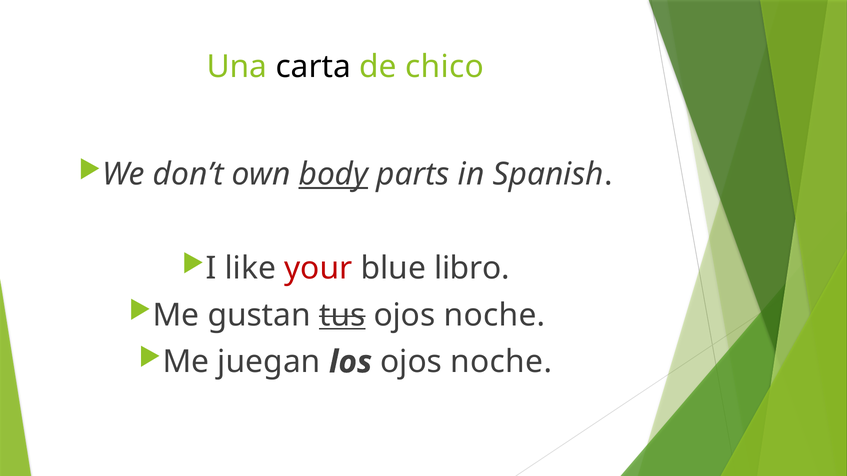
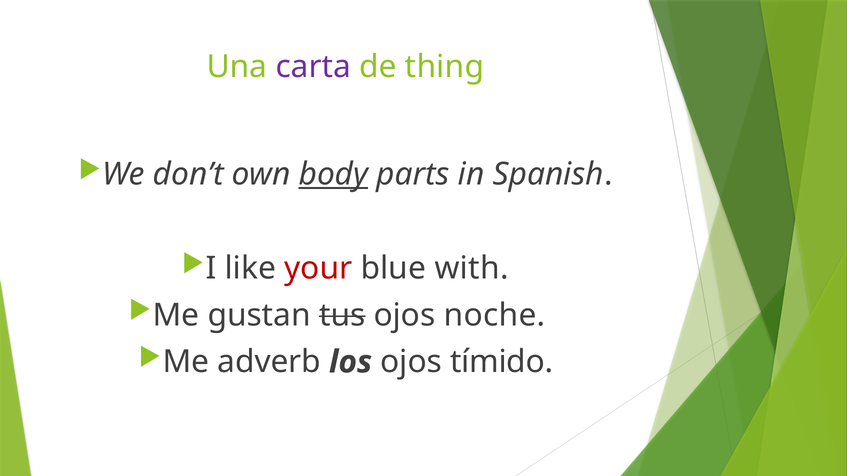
carta colour: black -> purple (313, 67)
chico: chico -> thing (445, 67)
libro: libro -> with (472, 268)
tus underline: present -> none (342, 315)
juegan: juegan -> adverb (269, 362)
los ojos noche: noche -> tímido (502, 362)
